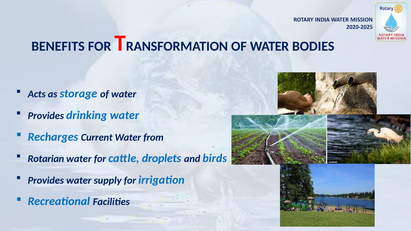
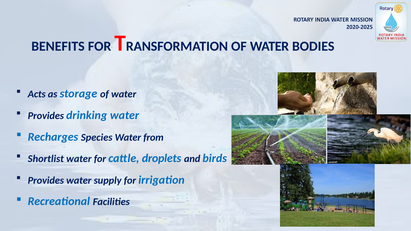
Current: Current -> Species (97, 137)
Rotarian: Rotarian -> Shortlist (46, 159)
